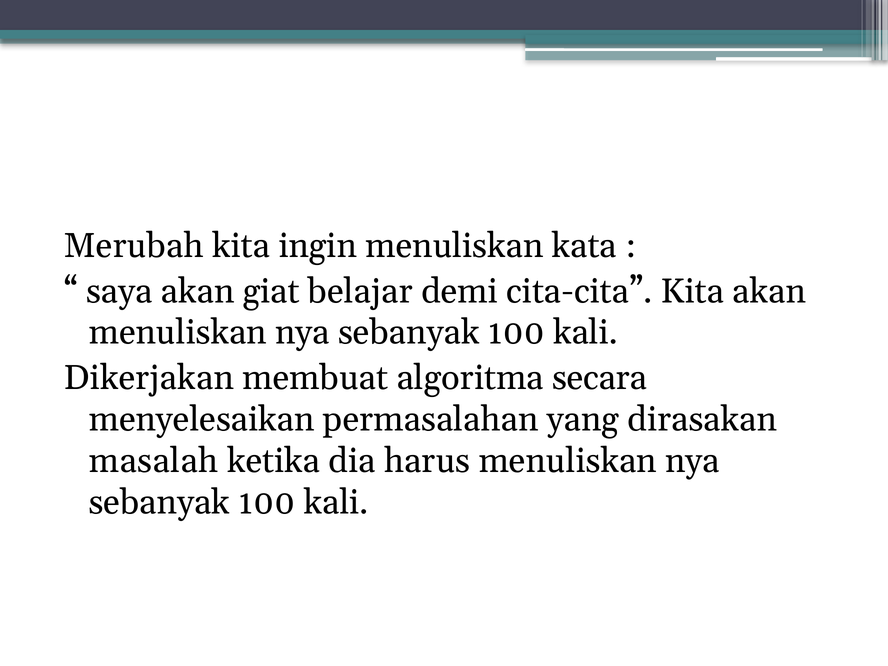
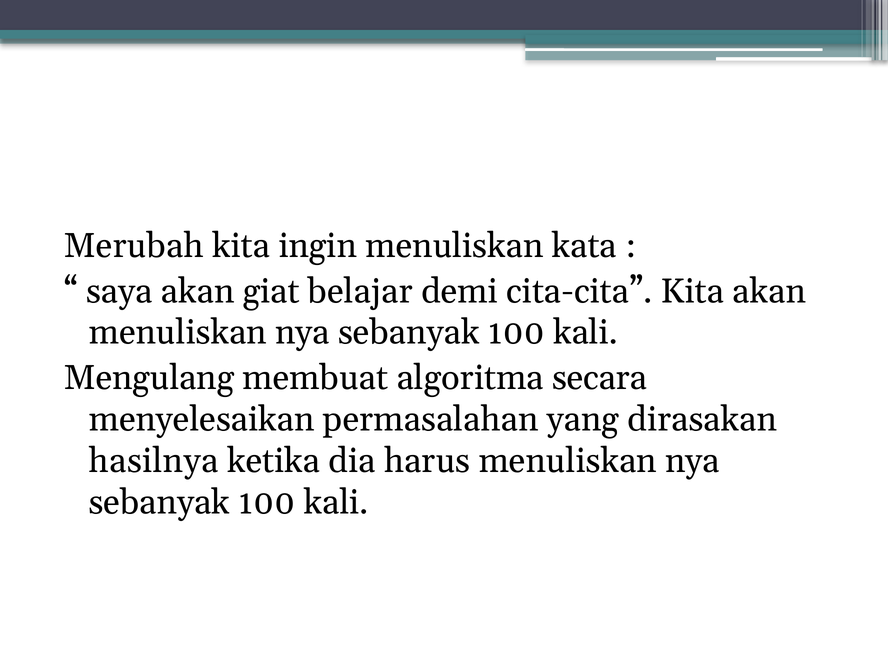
Dikerjakan: Dikerjakan -> Mengulang (149, 378)
masalah: masalah -> hasilnya (154, 461)
